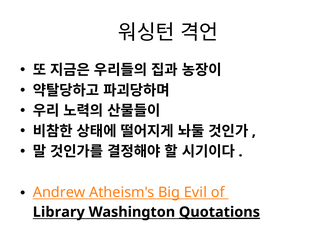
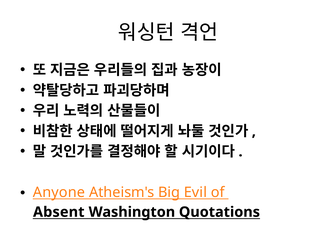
Andrew: Andrew -> Anyone (59, 192)
Library: Library -> Absent (59, 212)
Quotations underline: present -> none (219, 212)
